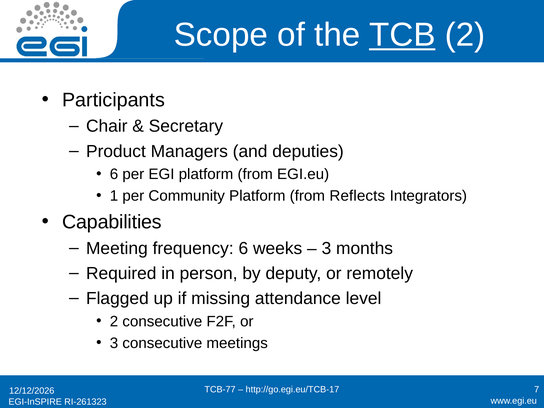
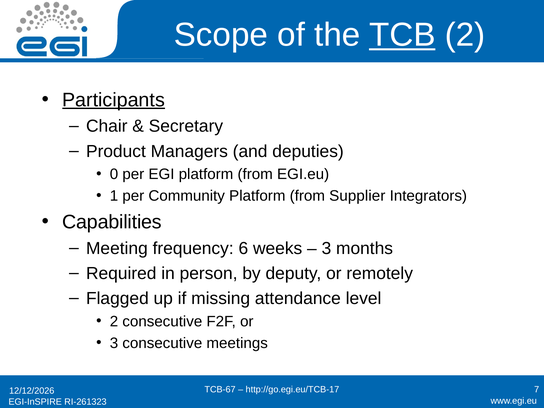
Participants underline: none -> present (114, 100)
6: 6 -> 0 (114, 174)
Reflects: Reflects -> Supplier (357, 196)
TCB-77: TCB-77 -> TCB-67 (220, 390)
